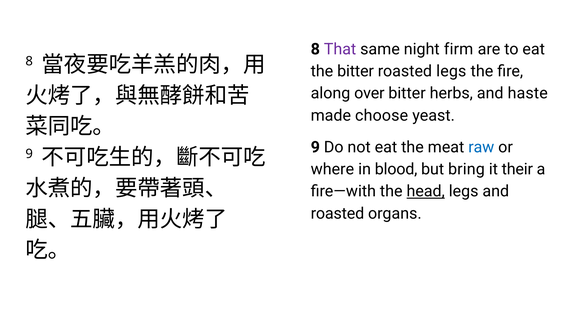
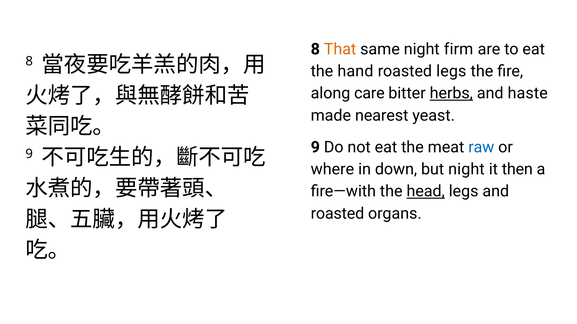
That colour: purple -> orange (340, 49)
the bitter: bitter -> hand (355, 71)
over: over -> care (369, 94)
herbs underline: none -> present (451, 94)
choose: choose -> nearest (382, 116)
blood: blood -> down (396, 170)
but bring: bring -> night (466, 170)
their: their -> then (517, 170)
